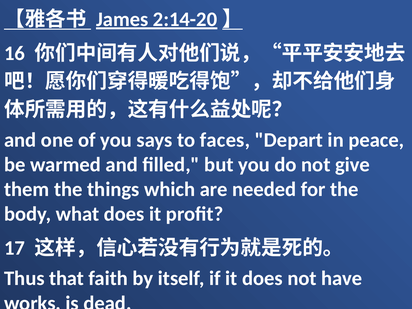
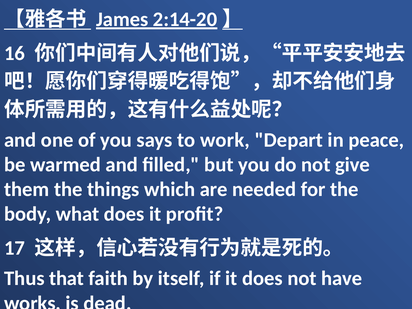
faces: faces -> work (225, 140)
